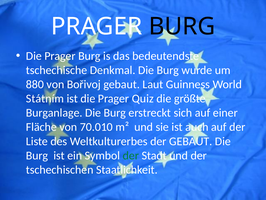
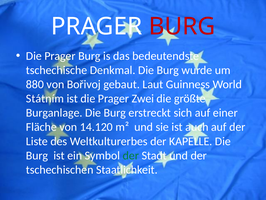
BURG colour: black -> red (182, 26)
Quiz: Quiz -> Zwei (143, 98)
70.010: 70.010 -> 14.120 (96, 127)
der GEBAUT: GEBAUT -> KAPELLE (191, 141)
